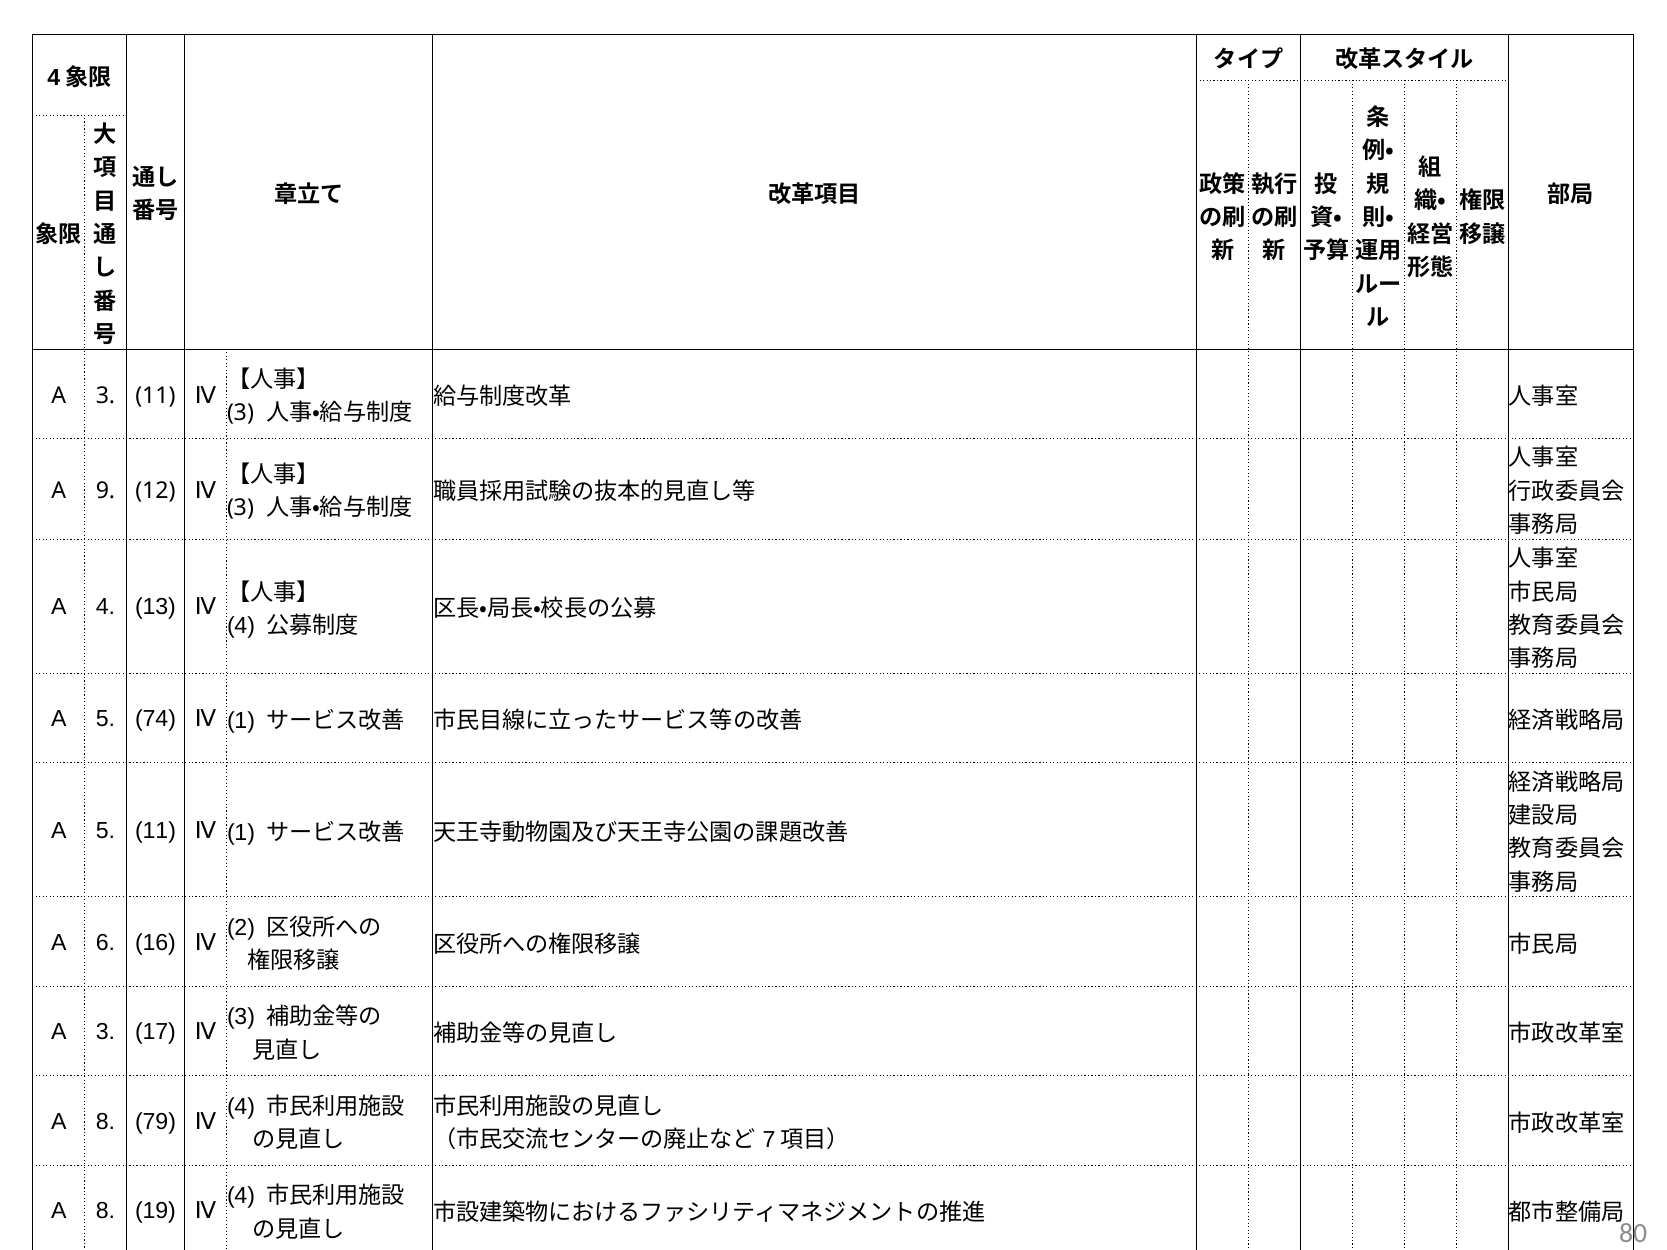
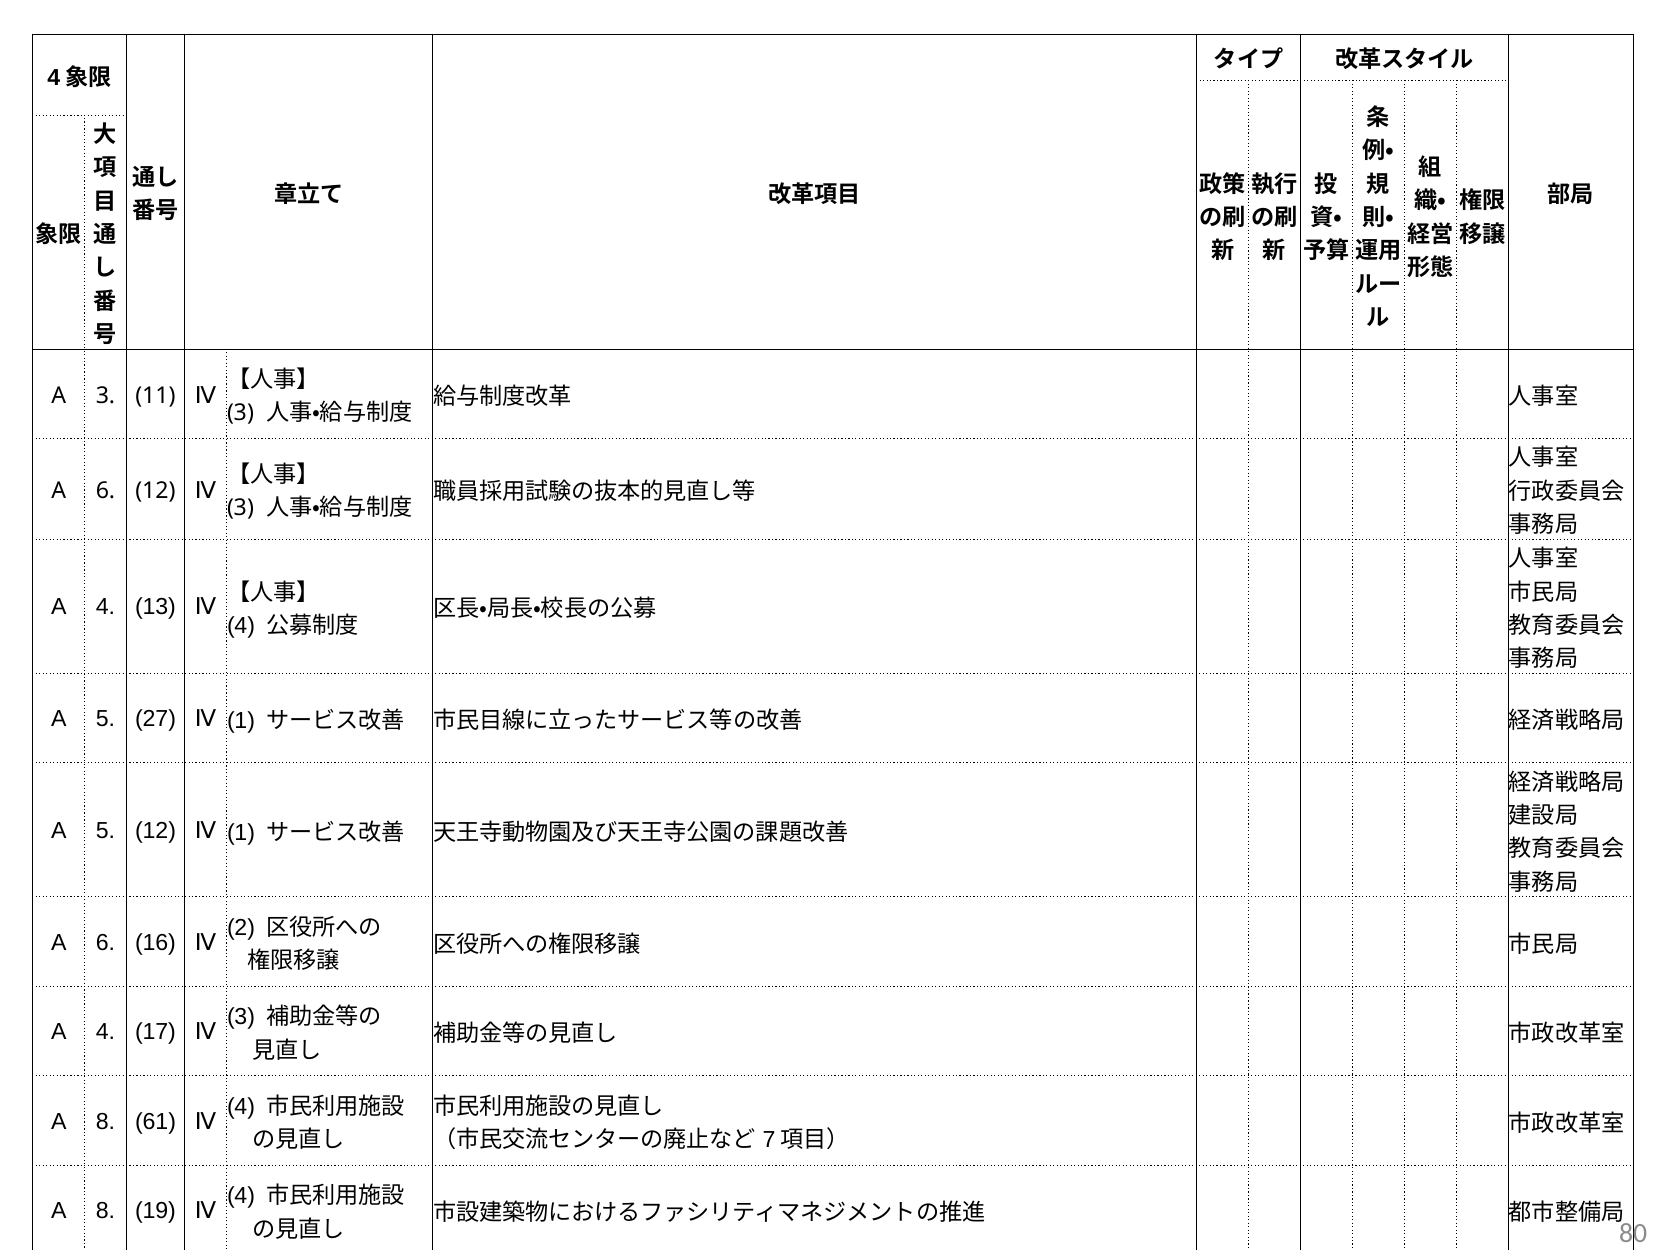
9: 9 -> 6 (106, 491)
74: 74 -> 27 (156, 719)
5 11: 11 -> 12 (156, 831)
3: 3 -> 4 (105, 1032)
79: 79 -> 61 (156, 1122)
